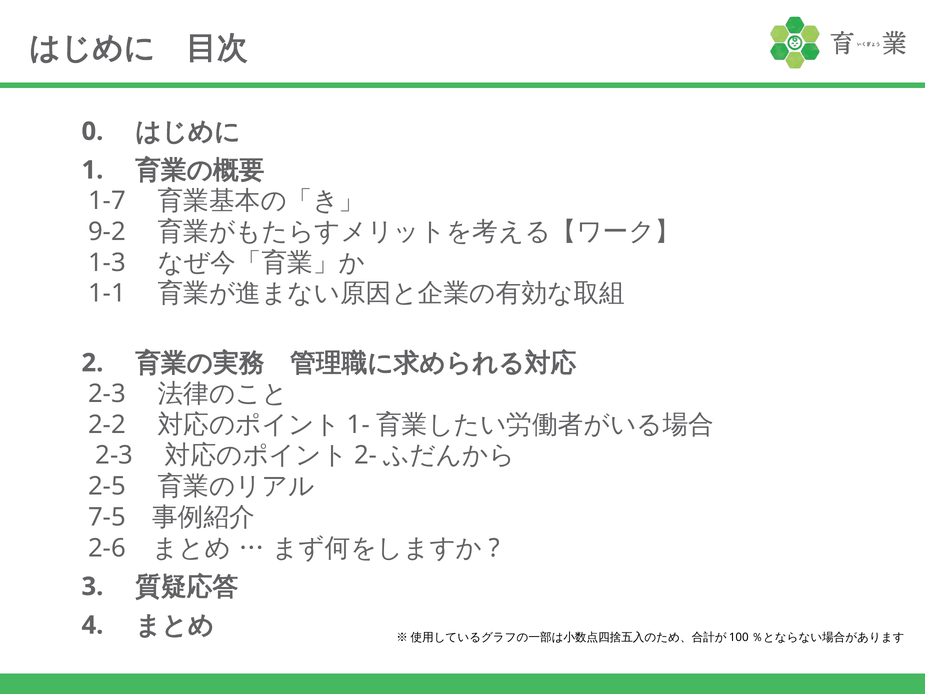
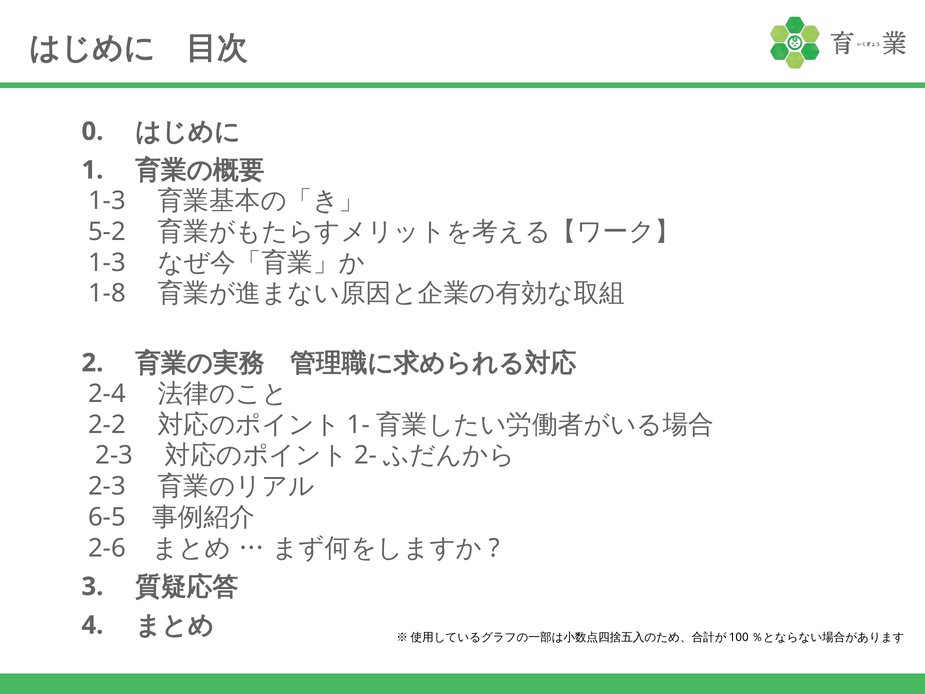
1-7: 1-7 -> 1-3 (107, 201)
9-2: 9-2 -> 5-2 (107, 232)
1-1: 1-1 -> 1-8 (107, 293)
2-3: 2-3 -> 2-4 (107, 394)
2-5: 2-5 -> 2-3 (107, 486)
7-5: 7-5 -> 6-5 (107, 517)
